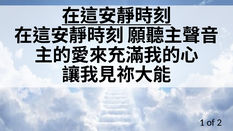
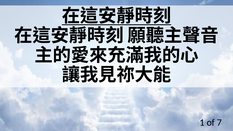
2: 2 -> 7 (219, 123)
